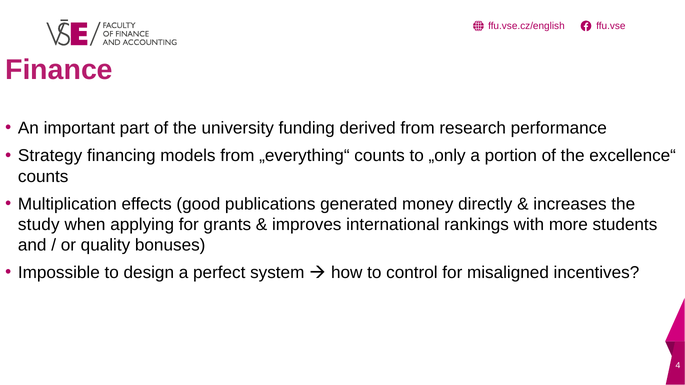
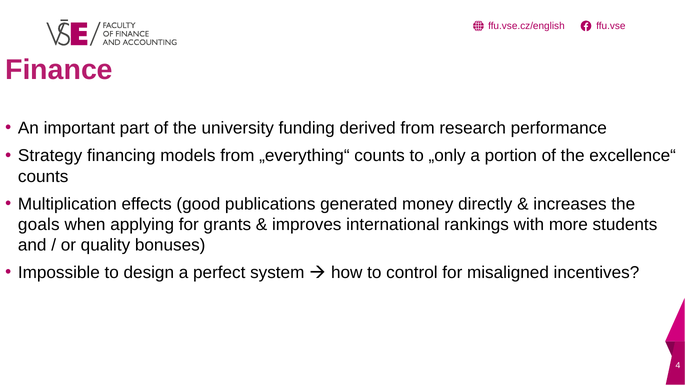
study: study -> goals (39, 225)
